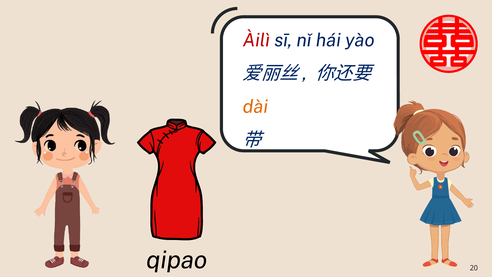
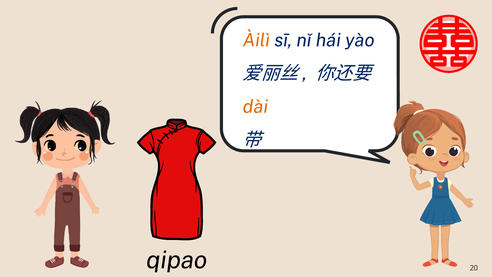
Àilì colour: red -> orange (256, 40)
